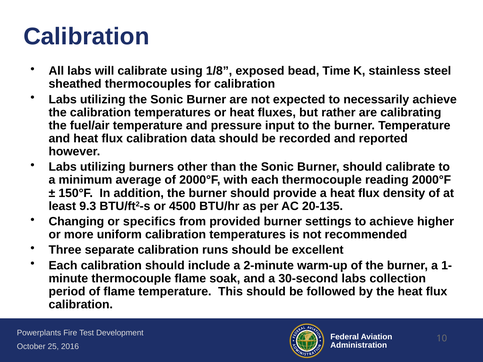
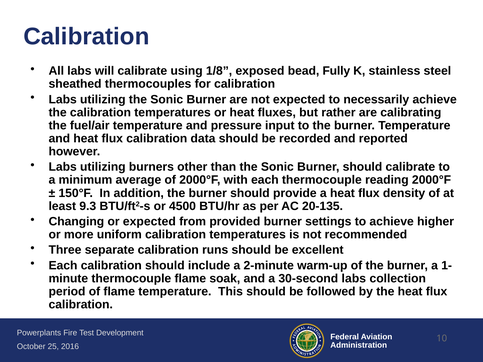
Time: Time -> Fully (336, 71)
or specifics: specifics -> expected (149, 222)
